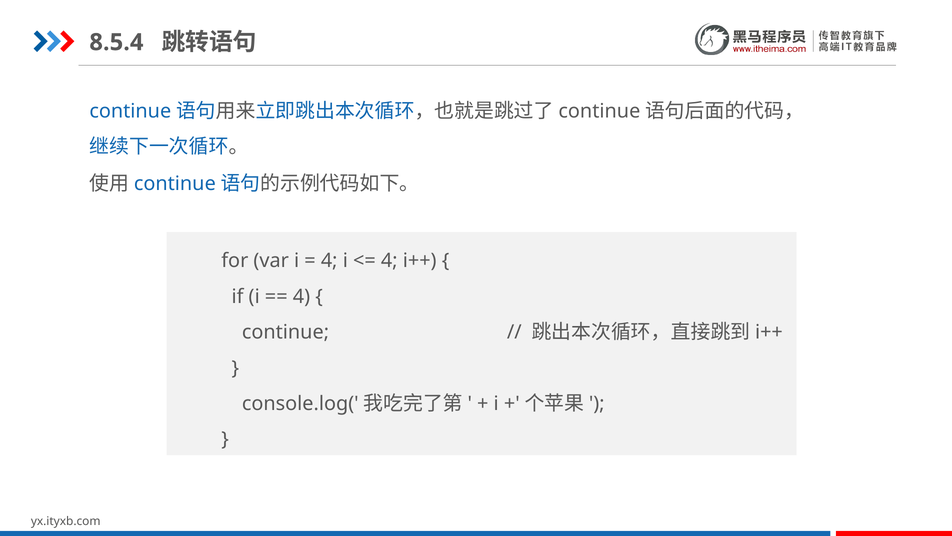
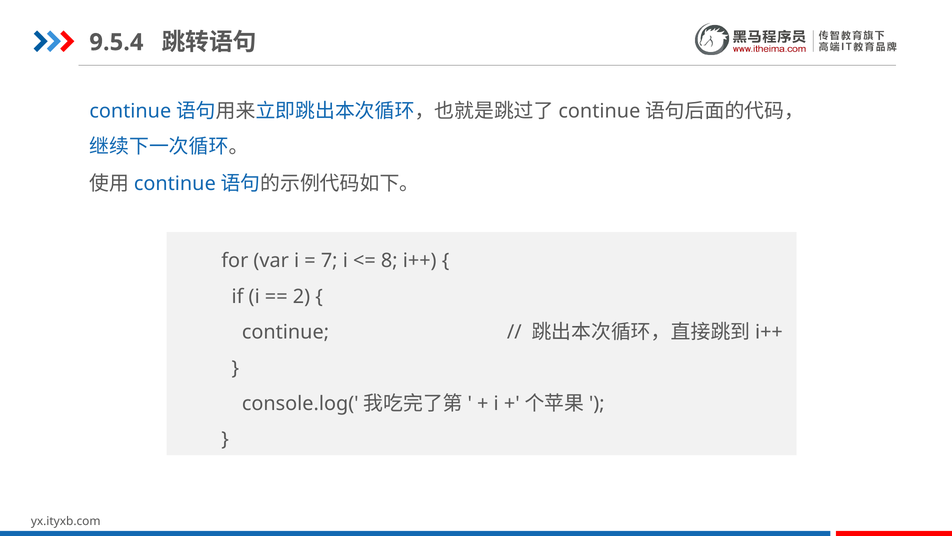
8.5.4: 8.5.4 -> 9.5.4 (116, 42)
4: 4 -> 7 (329, 261)
4: 4 -> 8 (389, 261)
4: 4 -> 2 (301, 296)
